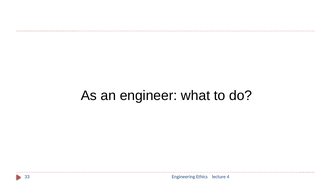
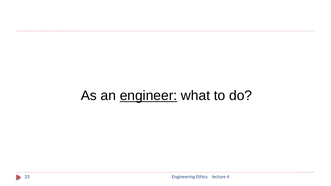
engineer underline: none -> present (148, 96)
